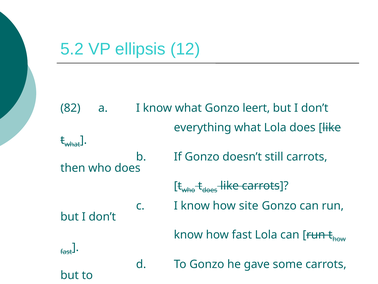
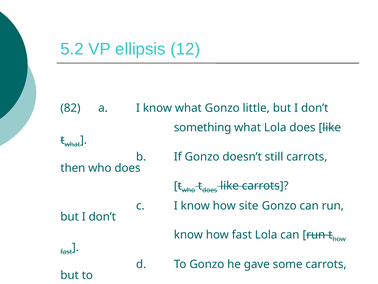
leert: leert -> little (256, 108)
everything: everything -> something (203, 127)
